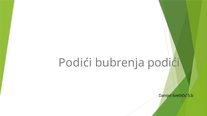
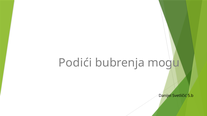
bubrenja podići: podići -> mogu (164, 63)
